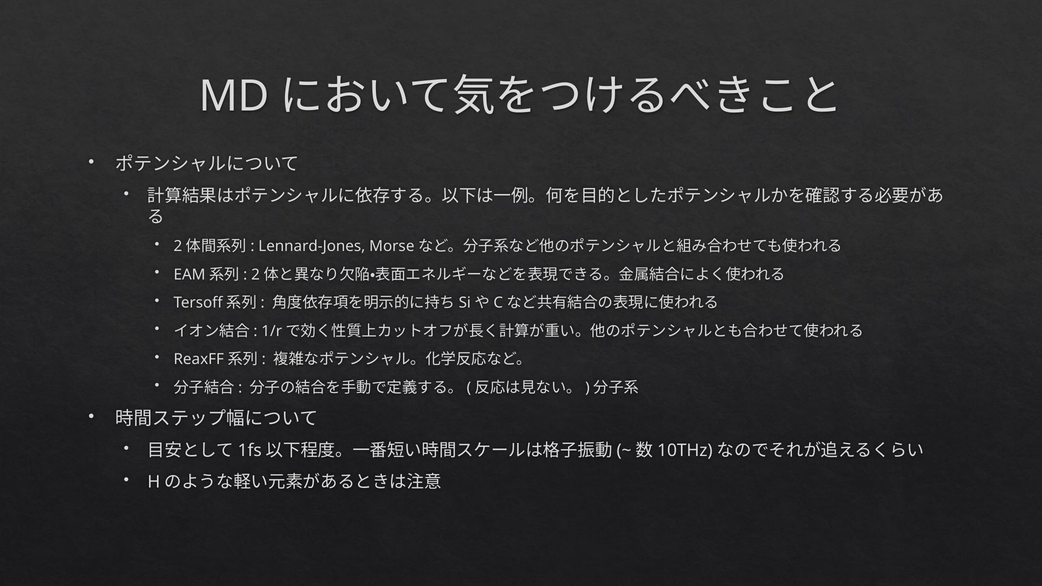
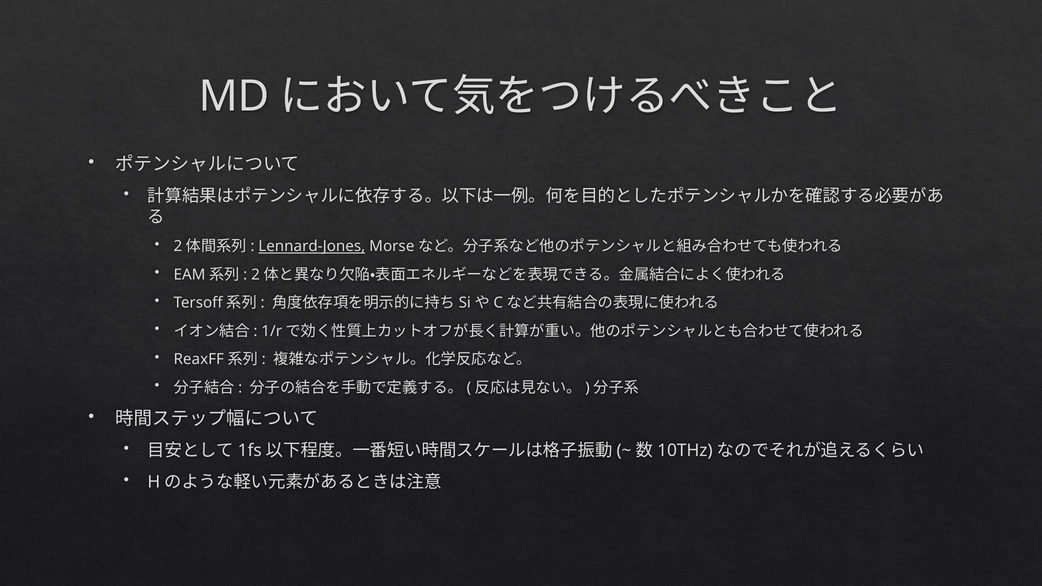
Lennard-Jones underline: none -> present (312, 246)
